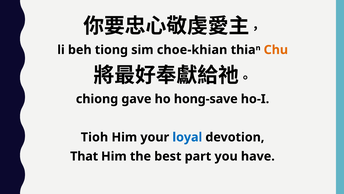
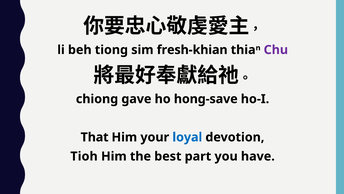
choe-khian: choe-khian -> fresh-khian (192, 50)
Chu colour: orange -> purple (276, 50)
Tioh: Tioh -> That (95, 137)
That: That -> Tioh (84, 156)
